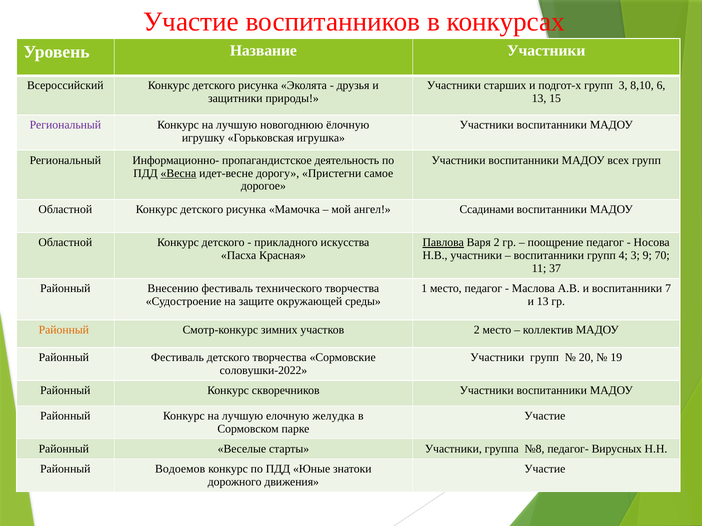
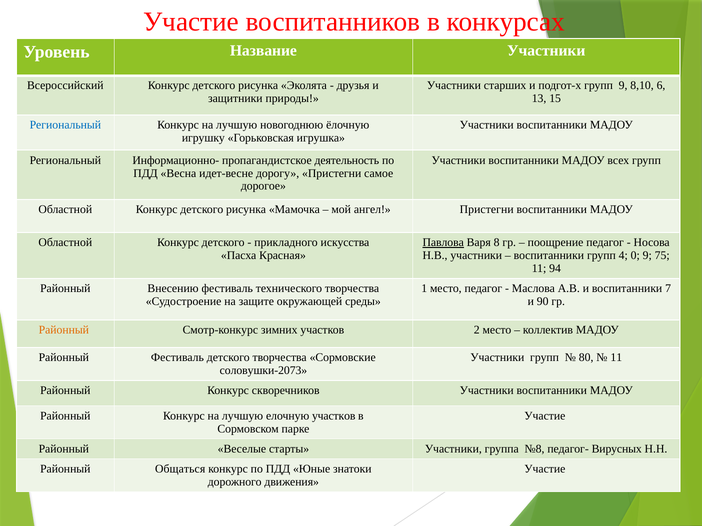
групп 3: 3 -> 9 (623, 86)
Региональный colour: purple -> blue (65, 125)
Весна underline: present -> none (178, 173)
ангел Ссадинами: Ссадинами -> Пристегни (487, 210)
Варя 2: 2 -> 8 (497, 243)
4 3: 3 -> 0 (635, 256)
70: 70 -> 75 (662, 256)
37: 37 -> 94 (555, 269)
и 13: 13 -> 90 (543, 302)
20: 20 -> 80 (586, 358)
19: 19 -> 11 (616, 358)
соловушки-2022: соловушки-2022 -> соловушки-2073 (263, 371)
елочную желудка: желудка -> участков (334, 416)
Водоемов: Водоемов -> Общаться (180, 469)
